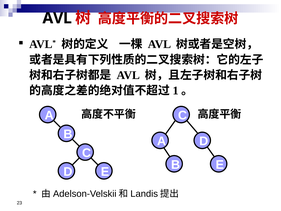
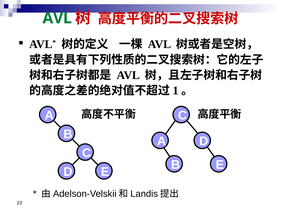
AVL colour: black -> green (57, 18)
